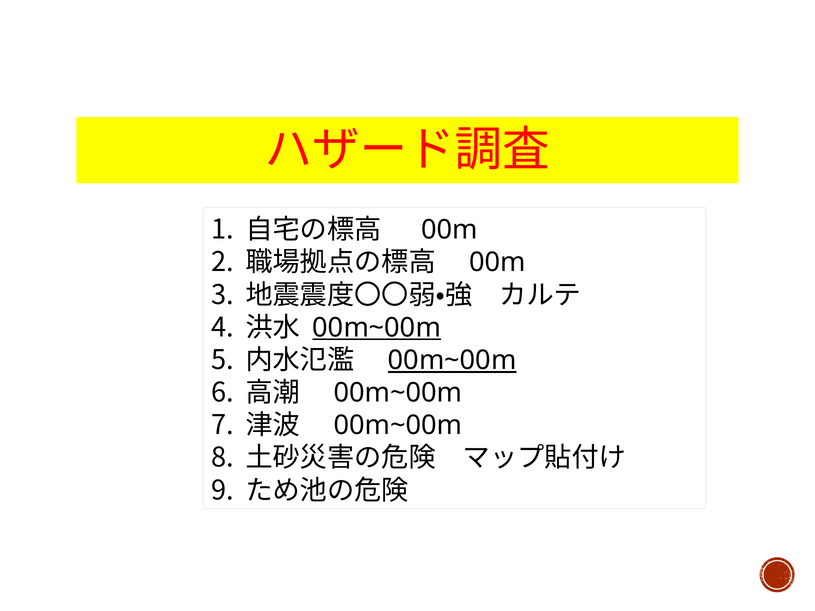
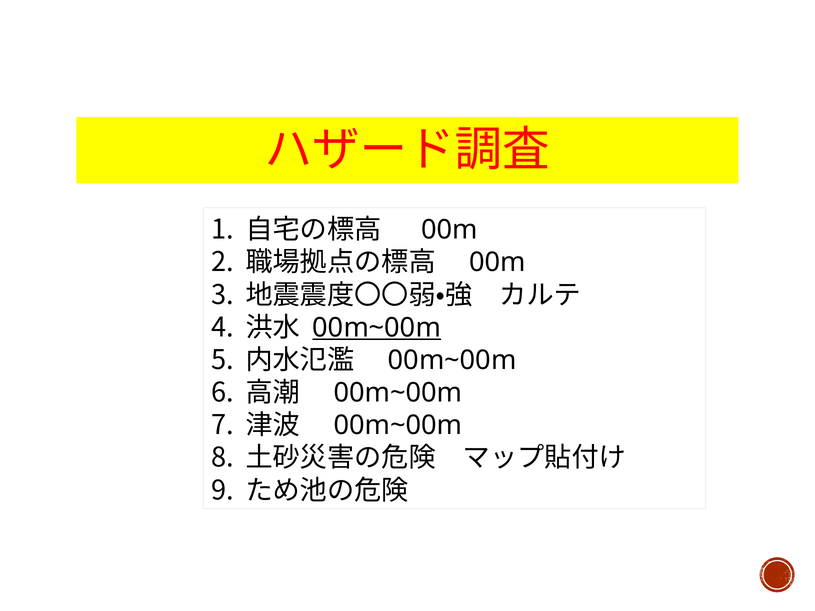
00m~00m underline: present -> none (452, 360)
